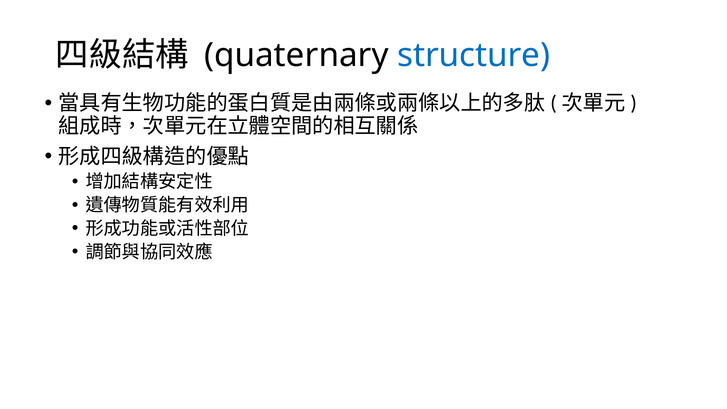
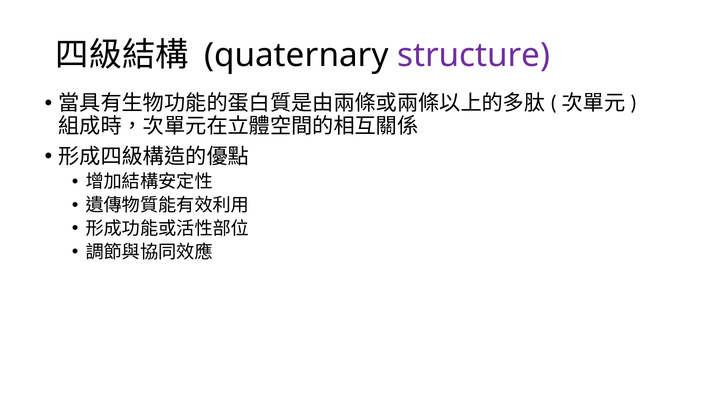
structure colour: blue -> purple (474, 55)
